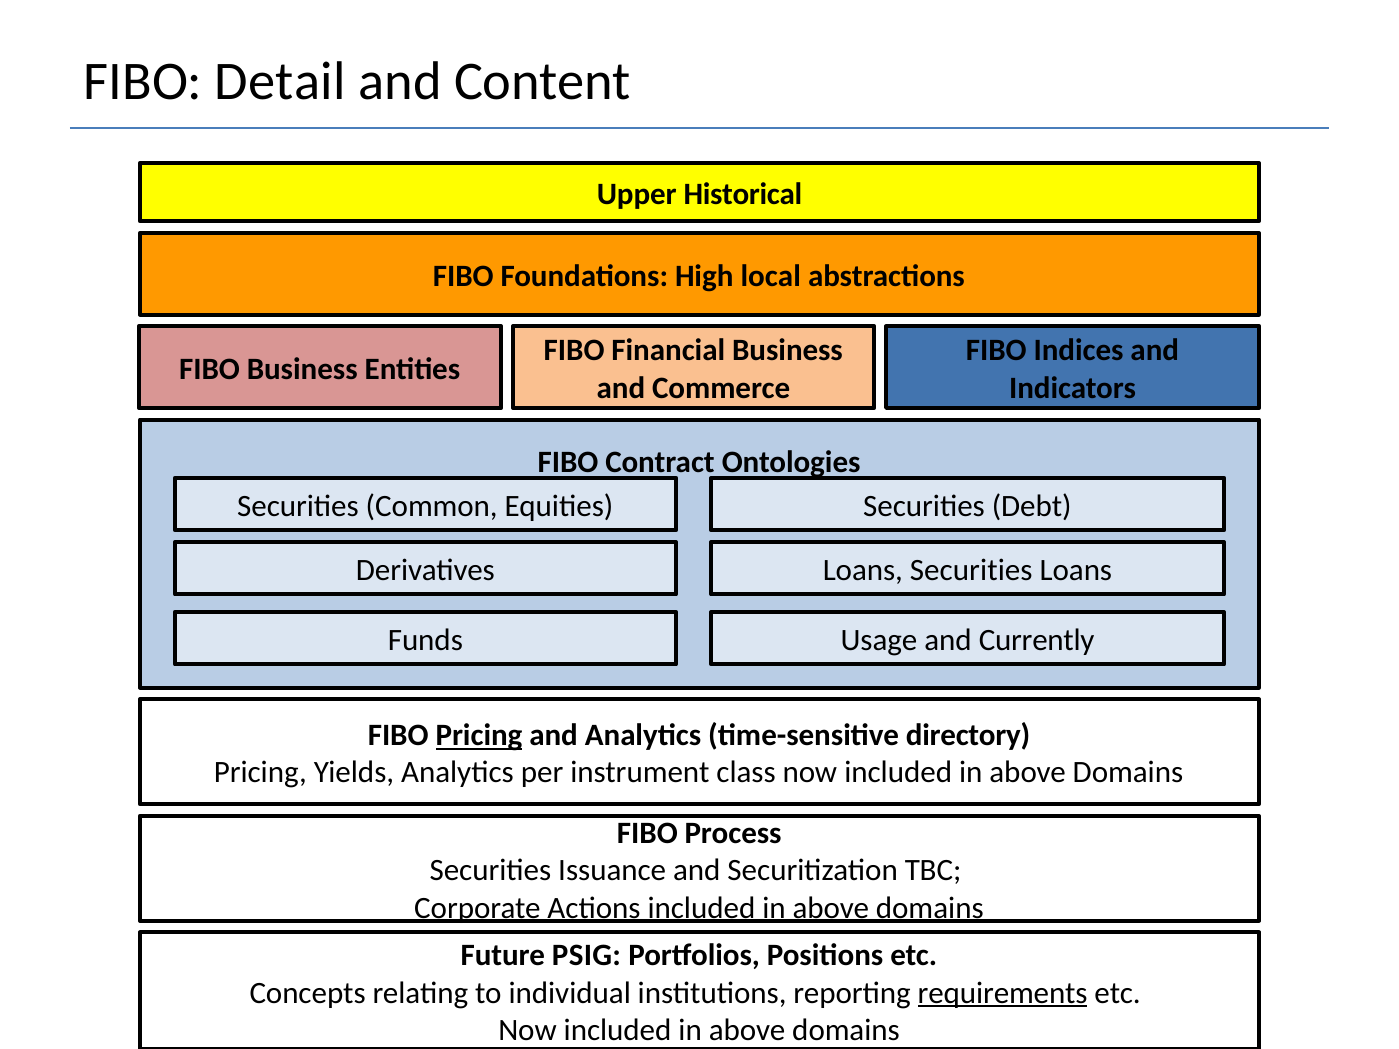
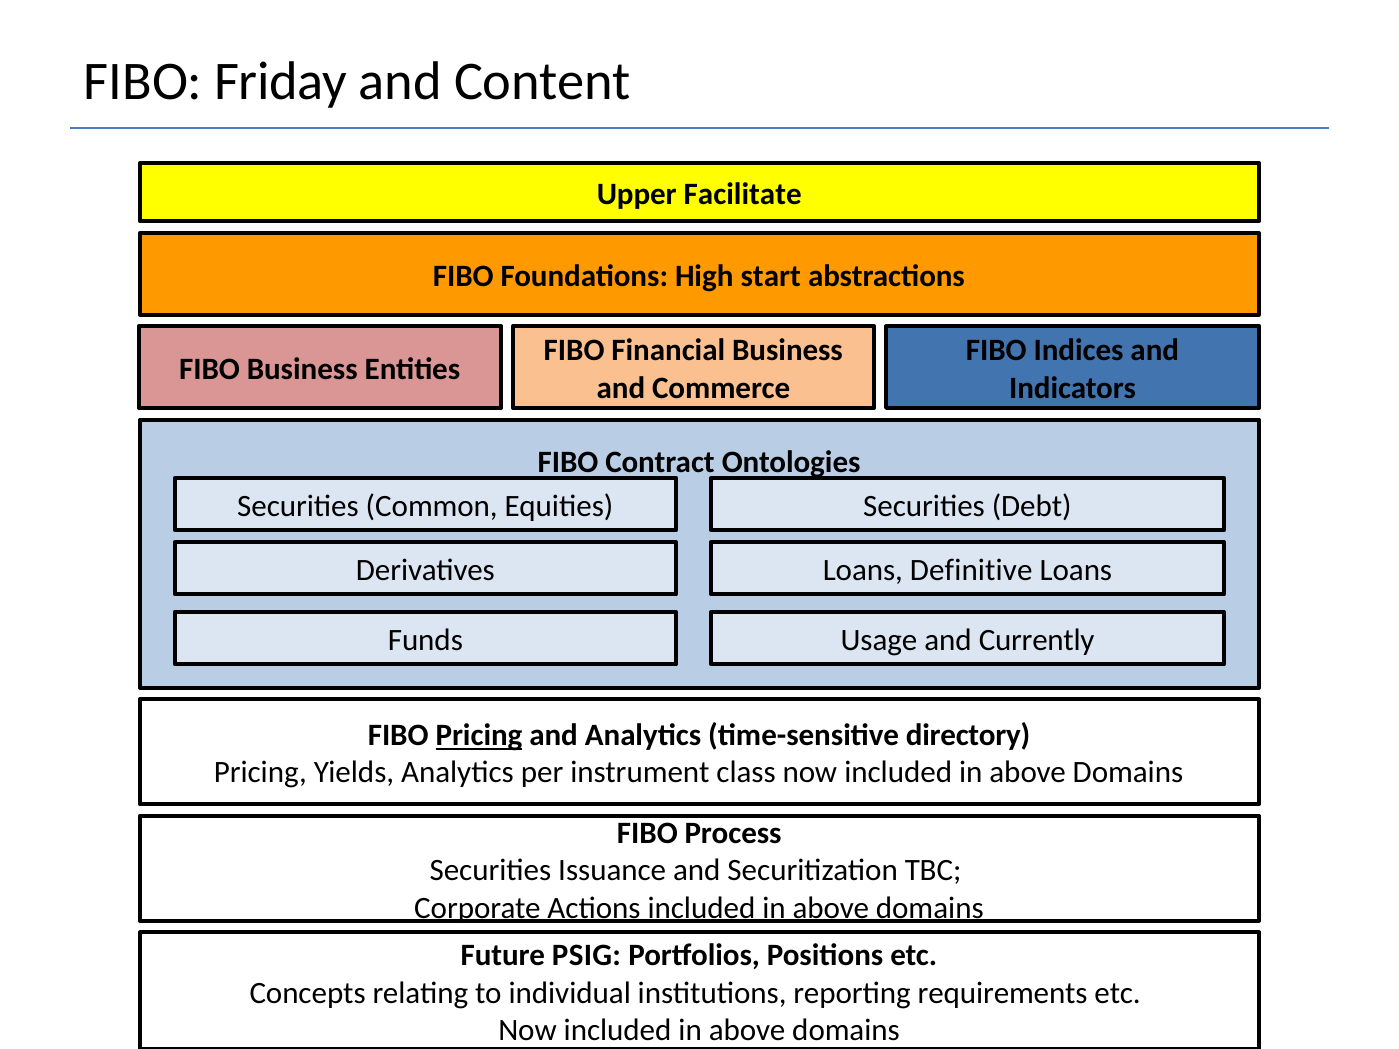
Detail: Detail -> Friday (281, 82)
Historical: Historical -> Facilitate (743, 194)
local: local -> start (771, 276)
Loans Securities: Securities -> Definitive (971, 571)
requirements underline: present -> none (1003, 993)
